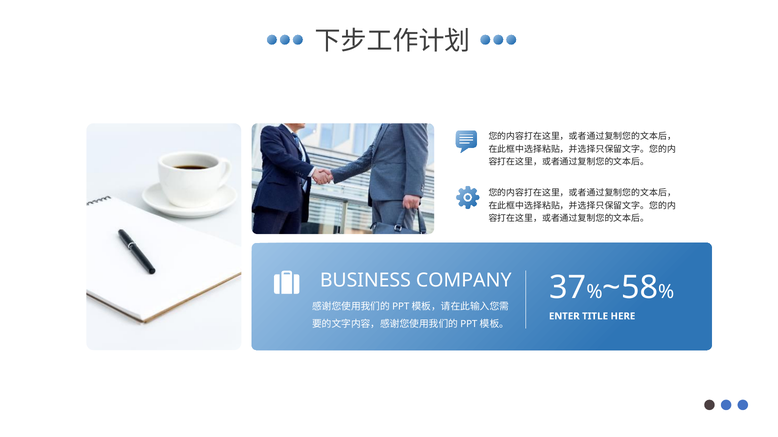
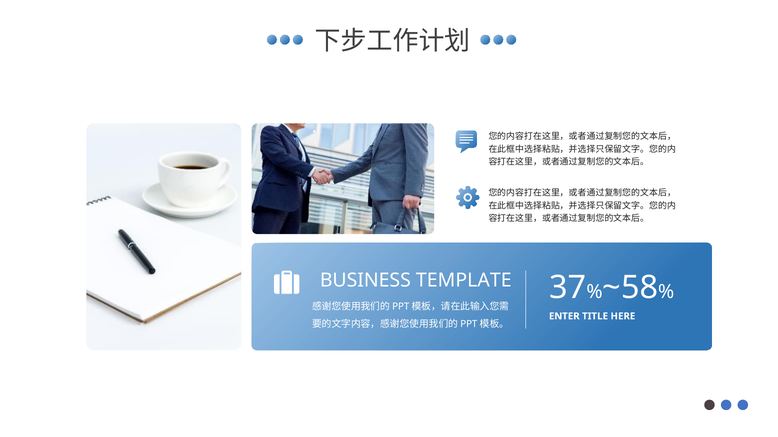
COMPANY: COMPANY -> TEMPLATE (464, 281)
